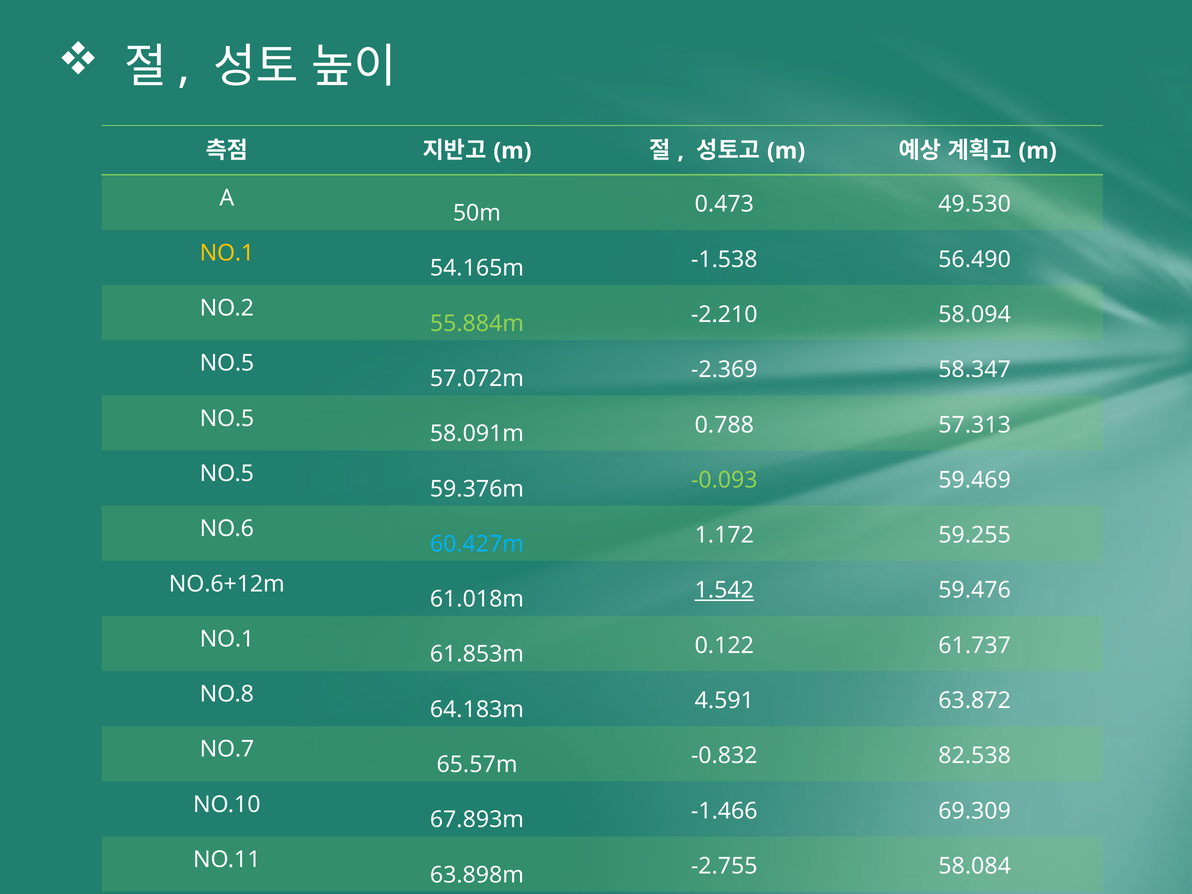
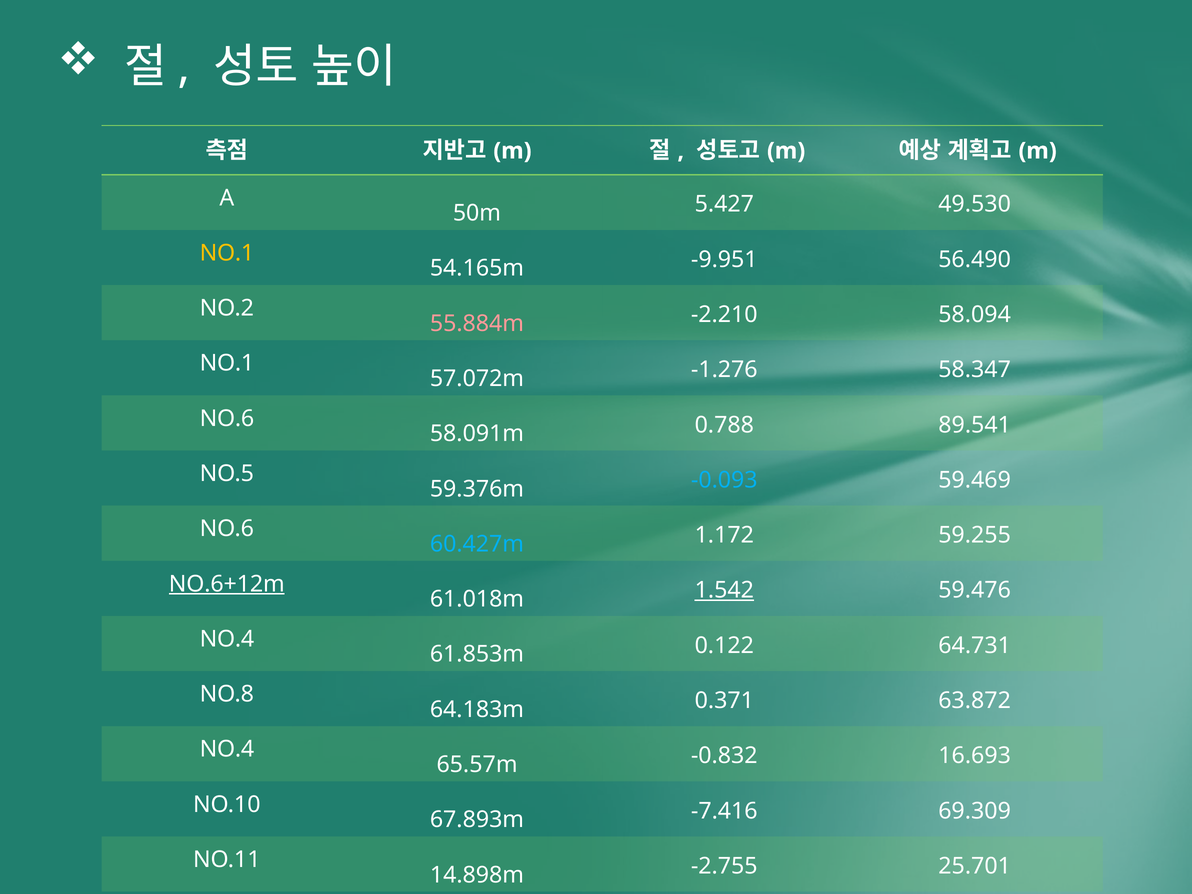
0.473: 0.473 -> 5.427 (724, 204)
-1.538: -1.538 -> -9.951 (724, 259)
55.884m colour: light green -> pink (477, 323)
NO.5: NO.5 -> NO.1 (227, 363)
-2.369: -2.369 -> -1.276 (724, 370)
NO.5: NO.5 -> NO.6 (227, 418)
57.313: 57.313 -> 89.541 (975, 425)
-0.093 colour: light green -> light blue (724, 480)
NO.6+12m underline: none -> present (227, 584)
NO.1: NO.1 -> NO.4 (227, 639)
61.737: 61.737 -> 64.731 (975, 645)
4.591: 4.591 -> 0.371 (724, 701)
NO.7: NO.7 -> NO.4 (227, 749)
82.538: 82.538 -> 16.693 (975, 756)
-1.466: -1.466 -> -7.416 (724, 811)
63.898m: 63.898m -> 14.898m (477, 875)
58.084: 58.084 -> 25.701 (975, 866)
